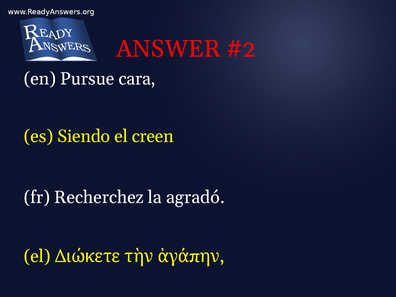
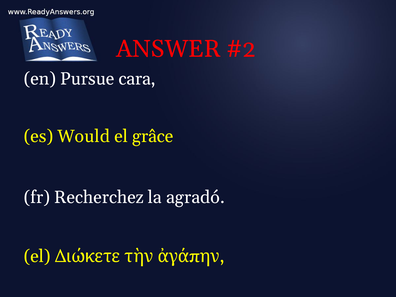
Siendo: Siendo -> Would (84, 136)
creen: creen -> grâce (153, 136)
